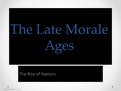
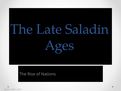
Morale: Morale -> Saladin (87, 29)
